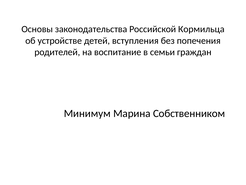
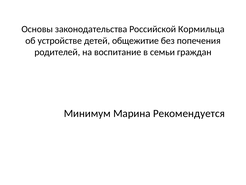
вступления: вступления -> общежитие (135, 41)
Собственником: Собственником -> Рекомендуется (189, 113)
